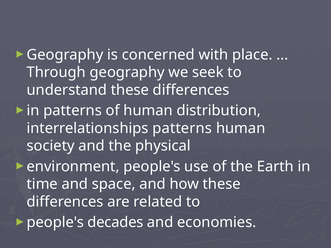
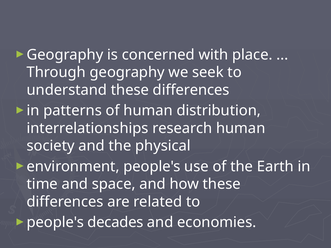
interrelationships patterns: patterns -> research (182, 128)
